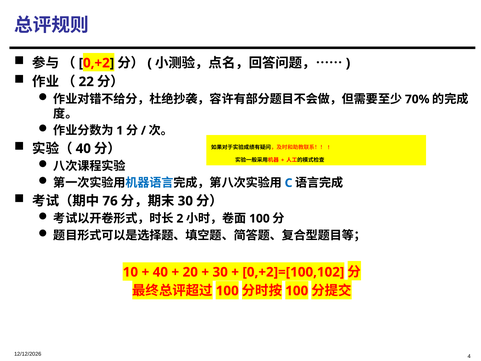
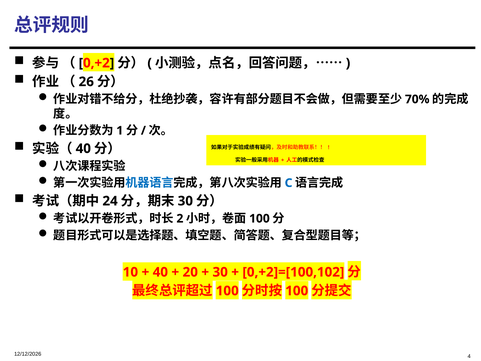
22: 22 -> 26 (86, 82)
76: 76 -> 24 (110, 201)
